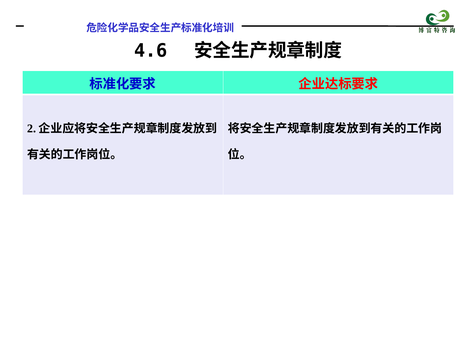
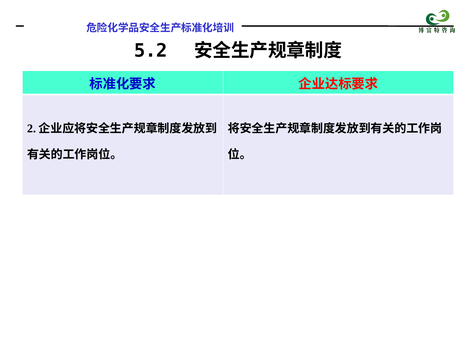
4.6: 4.6 -> 5.2 (151, 51)
